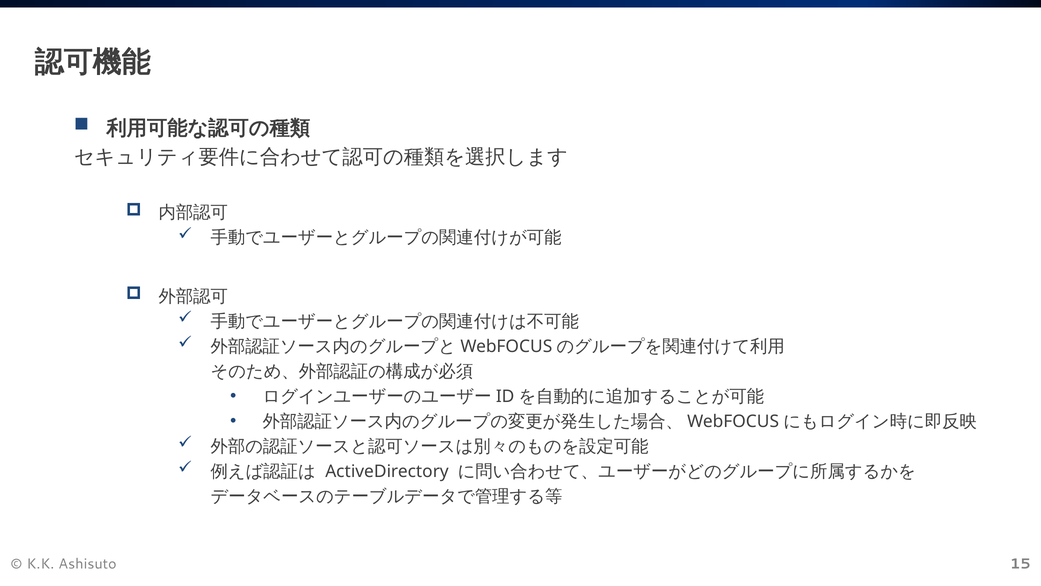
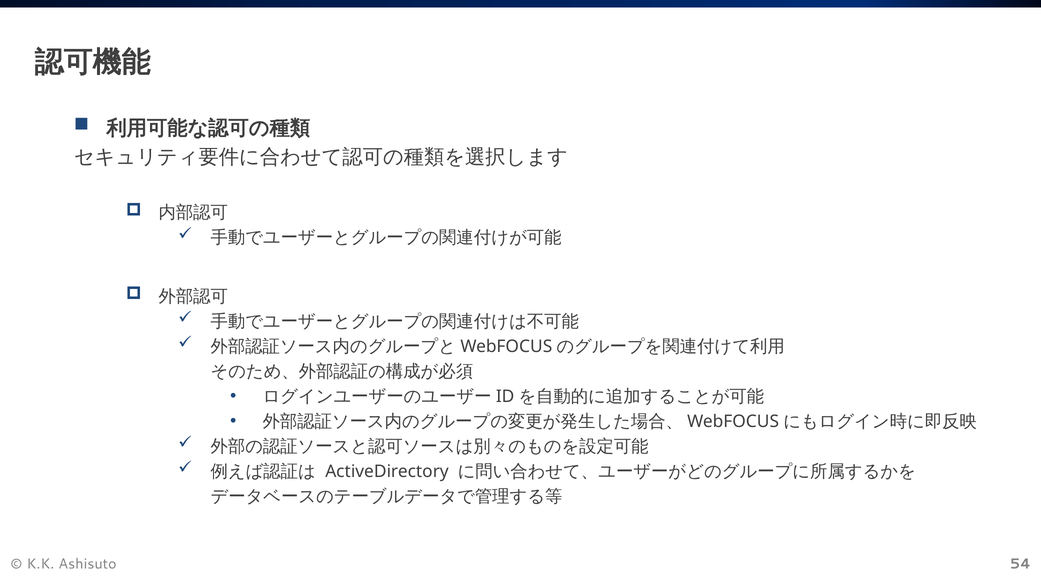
15: 15 -> 54 (1020, 563)
